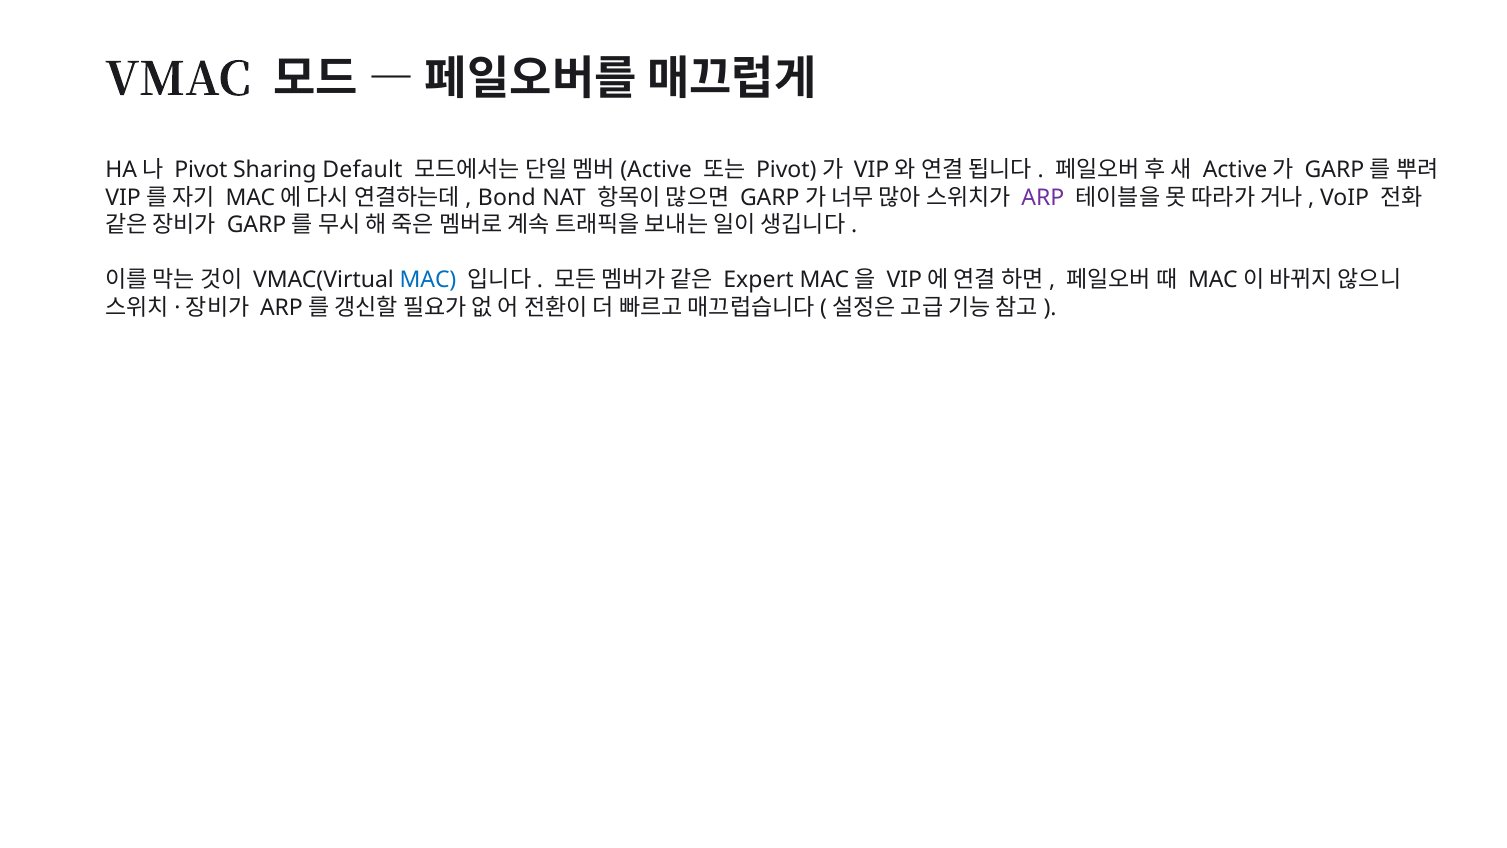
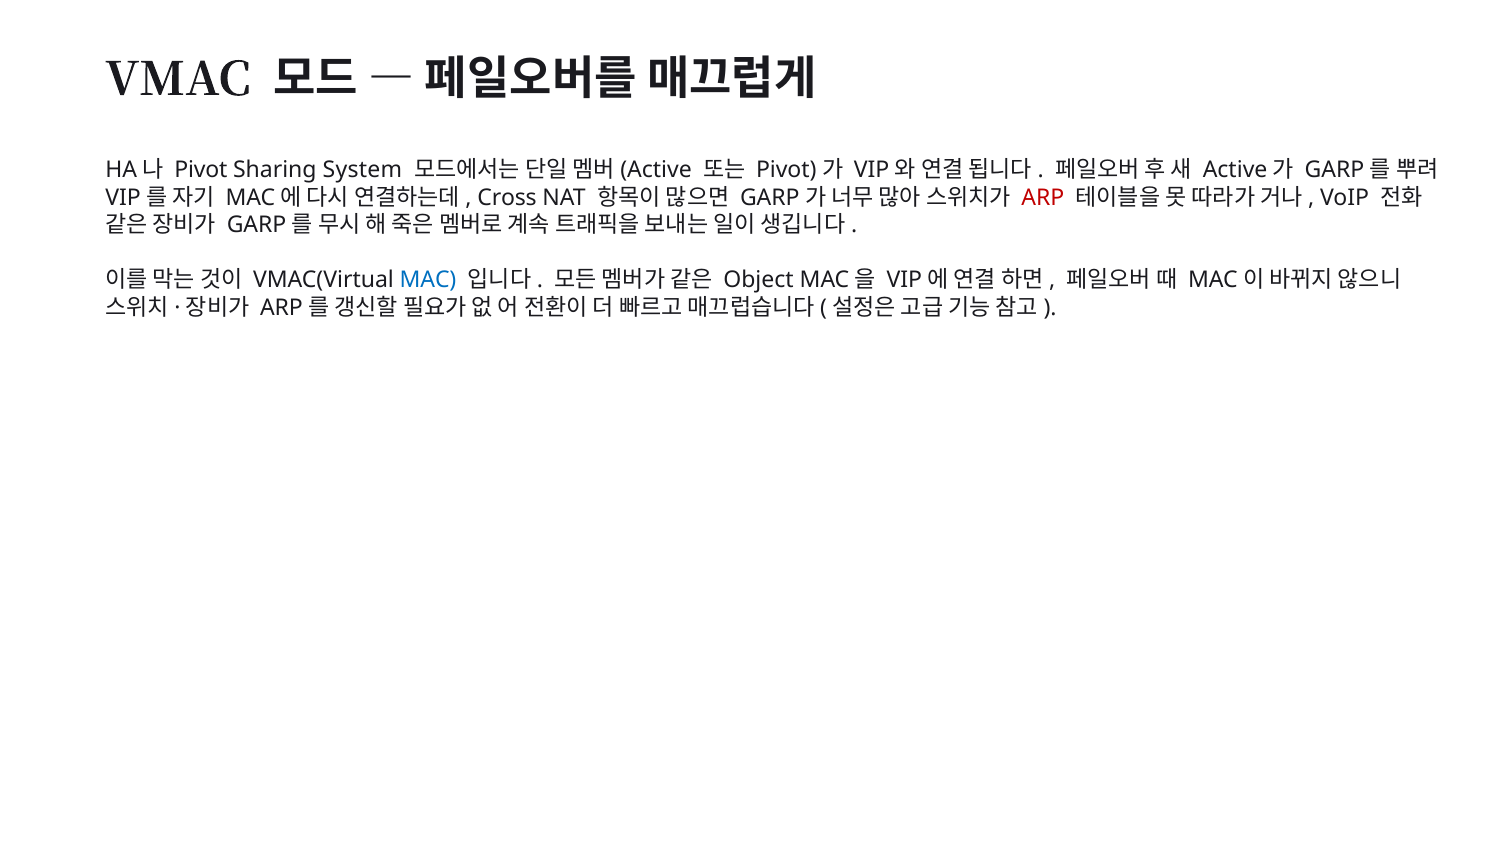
Default: Default -> System (362, 170)
Bond: Bond -> Cross (507, 197)
ARP colour: purple -> red (1043, 197)
Expert: Expert -> Object (759, 280)
